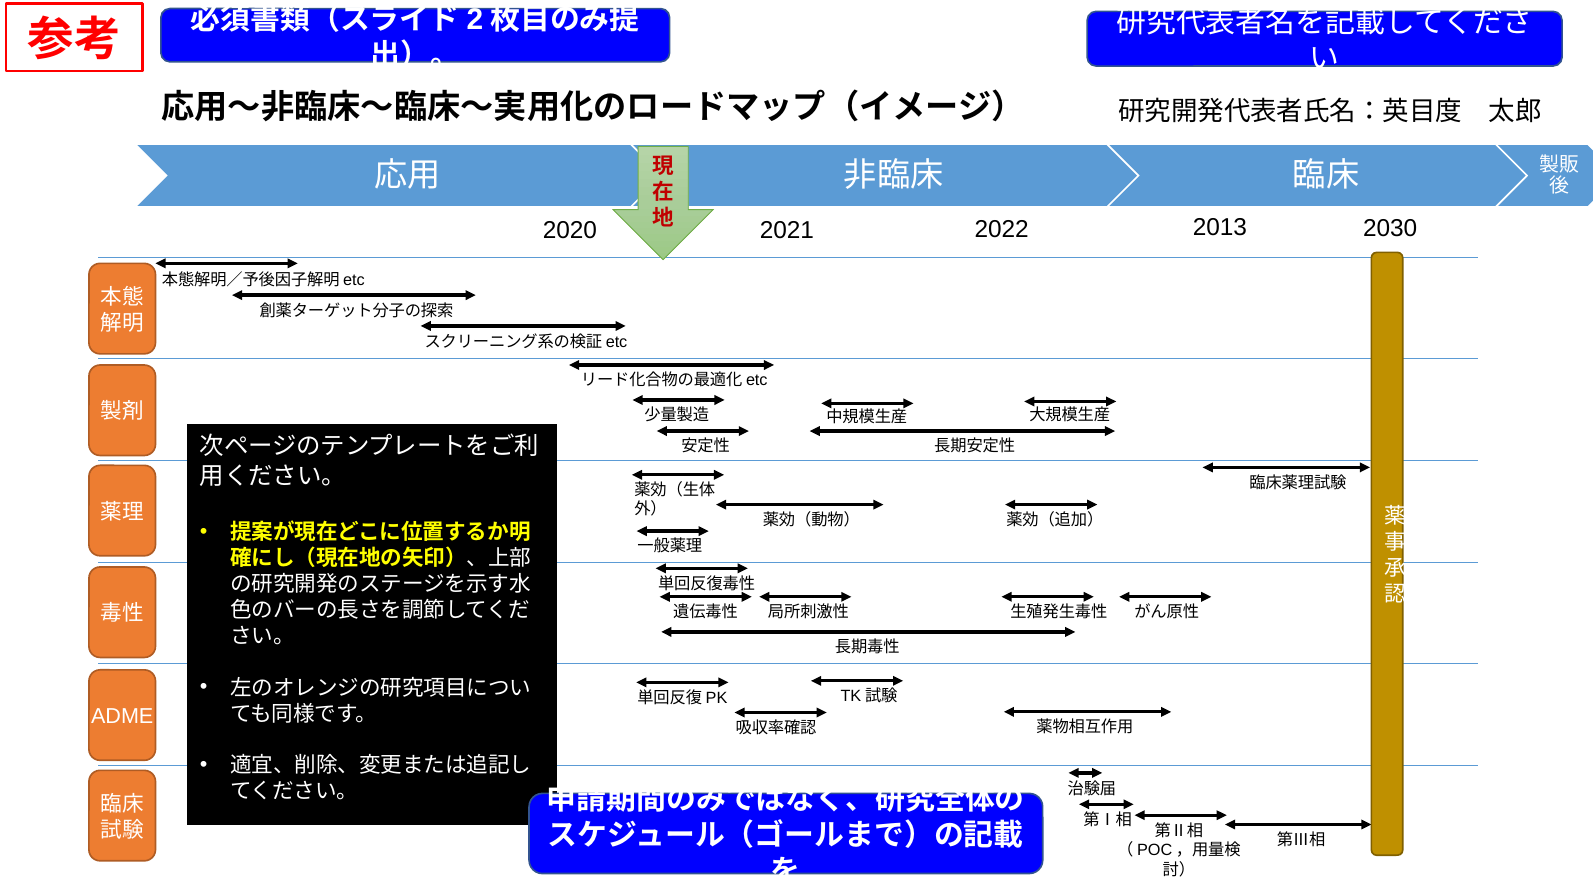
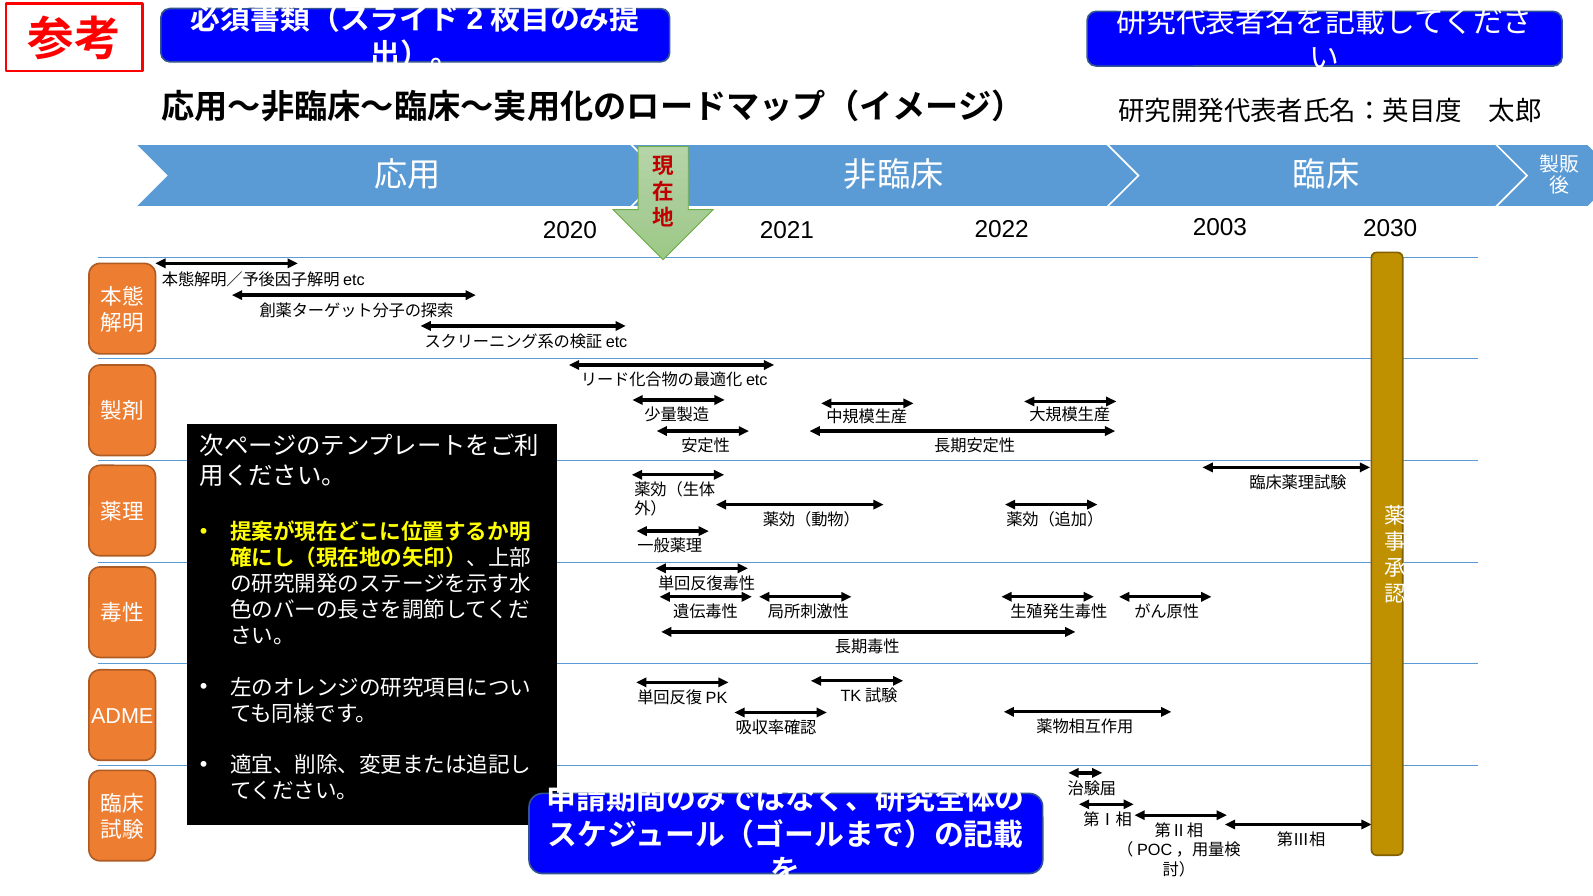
2013: 2013 -> 2003 (1220, 228)
